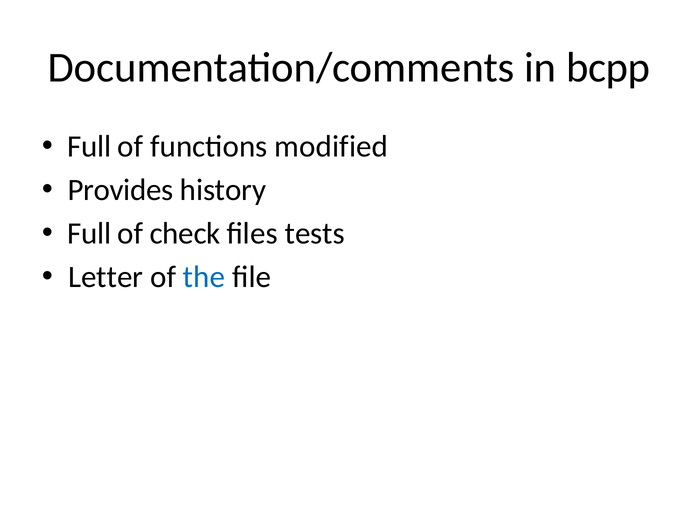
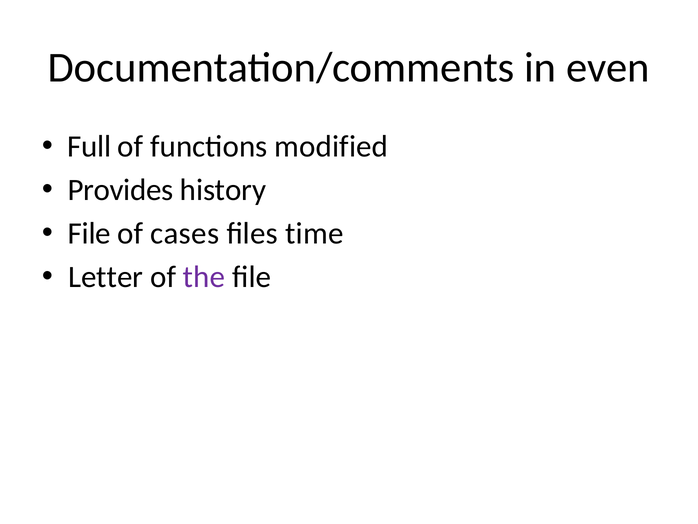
bcpp: bcpp -> even (608, 68)
Full: Full -> File (89, 233)
check: check -> cases (185, 233)
tests: tests -> time (315, 233)
the colour: blue -> purple (204, 277)
